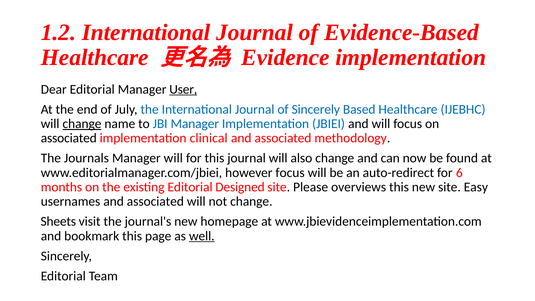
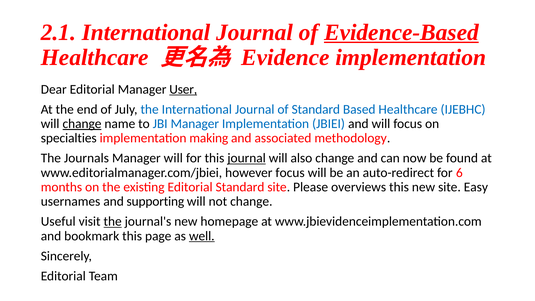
1.2: 1.2 -> 2.1 (58, 32)
Evidence-Based underline: none -> present (401, 32)
of Sincerely: Sincerely -> Standard (316, 109)
associated: associated -> specialties (69, 138)
clinical: clinical -> making (209, 138)
journal underline: none -> present (247, 158)
Editorial Designed: Designed -> Standard (240, 187)
usernames and associated: associated -> supporting (155, 201)
Sheets: Sheets -> Useful (58, 221)
the underline: none -> present (113, 221)
